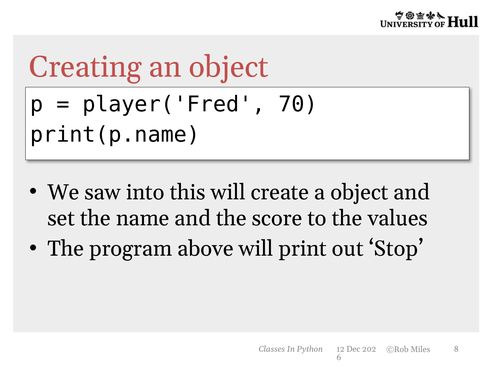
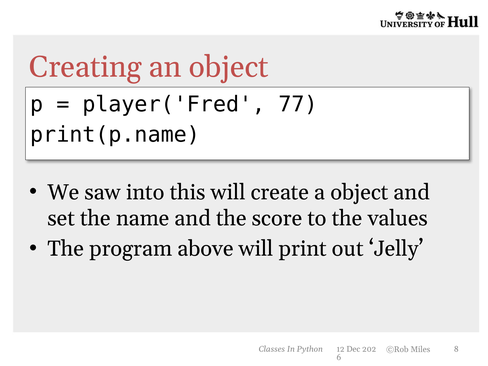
70: 70 -> 77 (298, 104)
Stop: Stop -> Jelly (396, 249)
